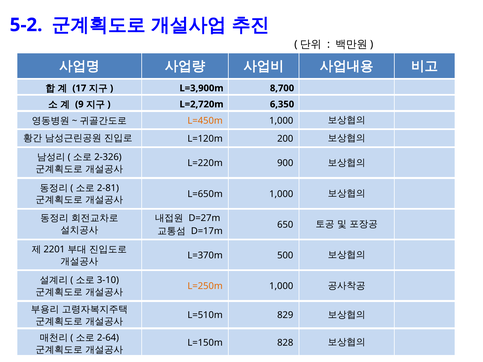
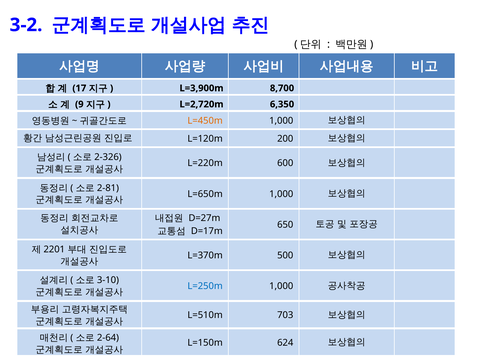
5-2: 5-2 -> 3-2 (26, 25)
900: 900 -> 600 (285, 163)
L=250m colour: orange -> blue (205, 286)
829: 829 -> 703 (285, 315)
828: 828 -> 624 (285, 343)
